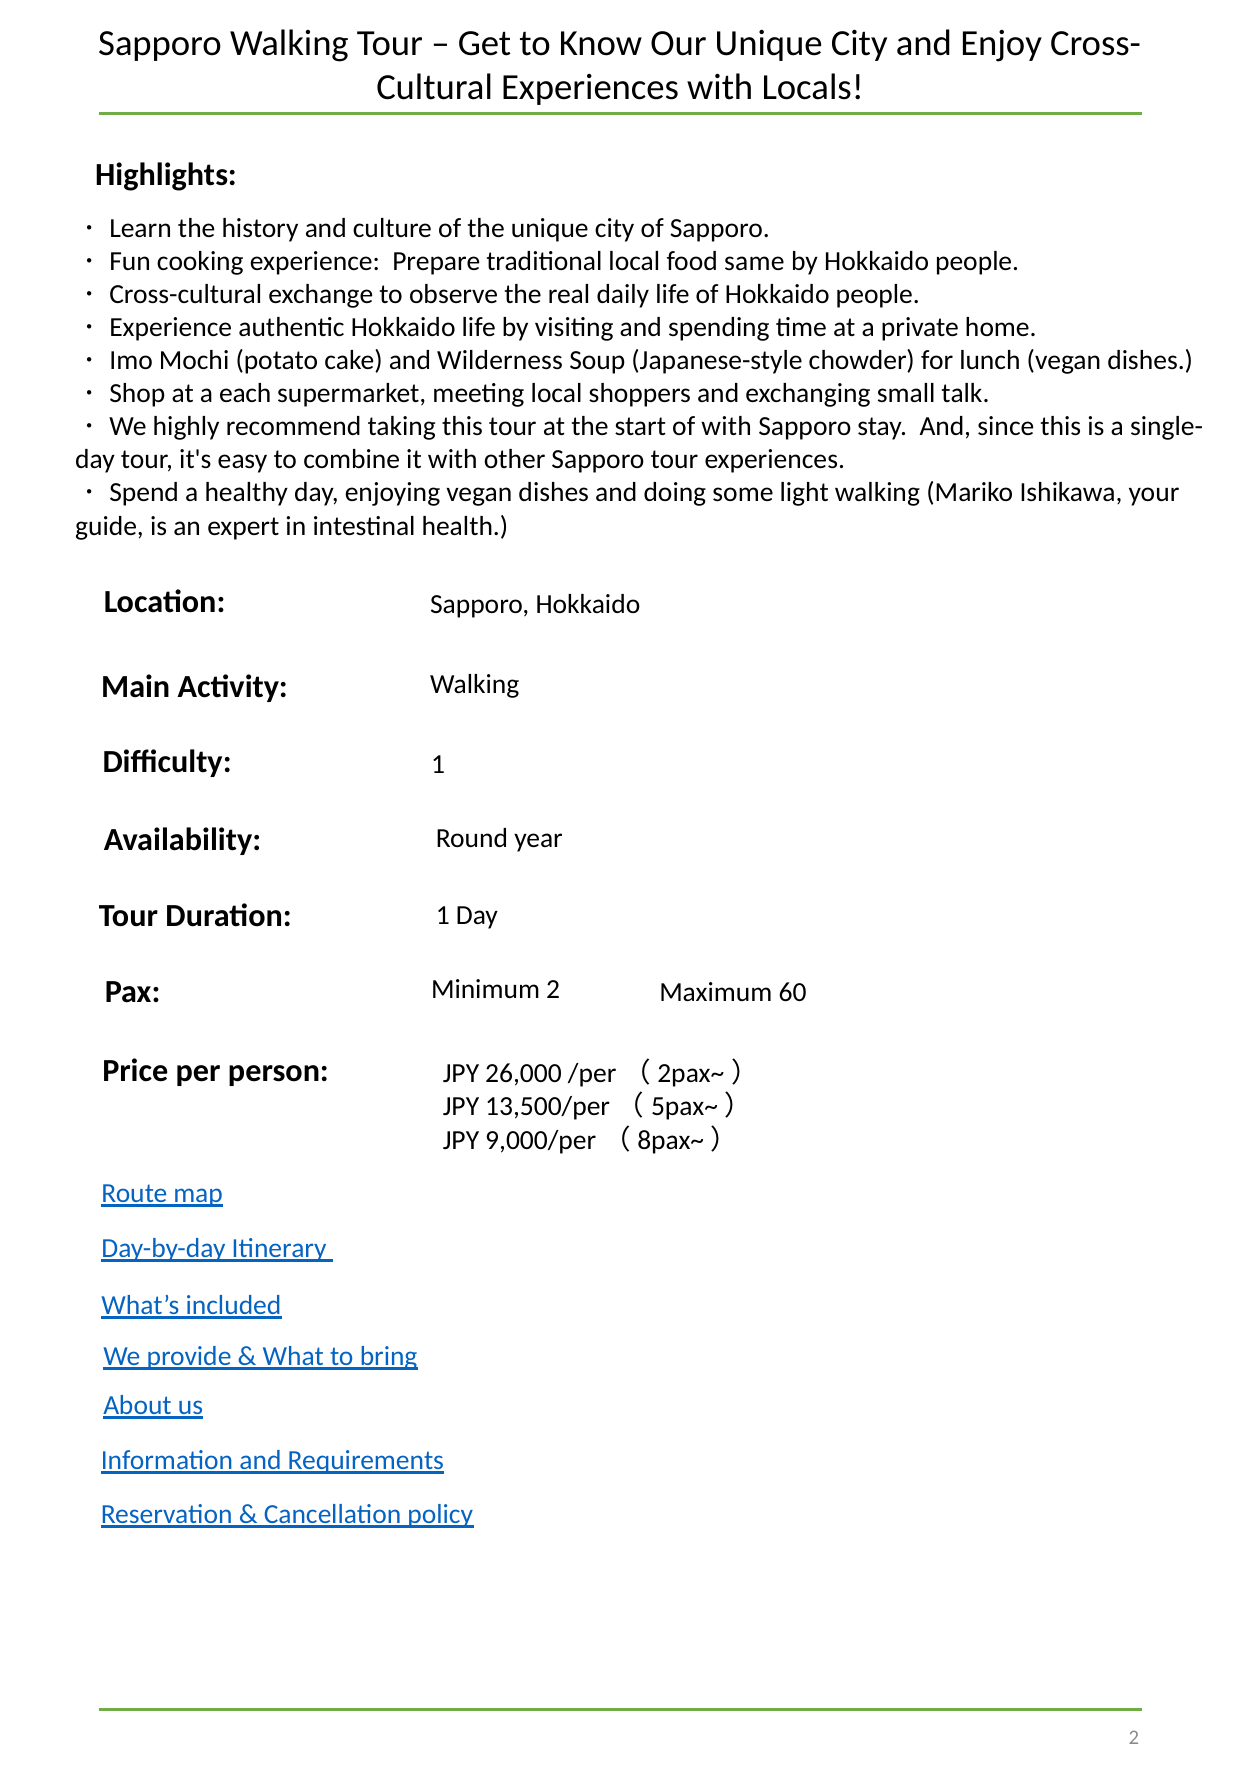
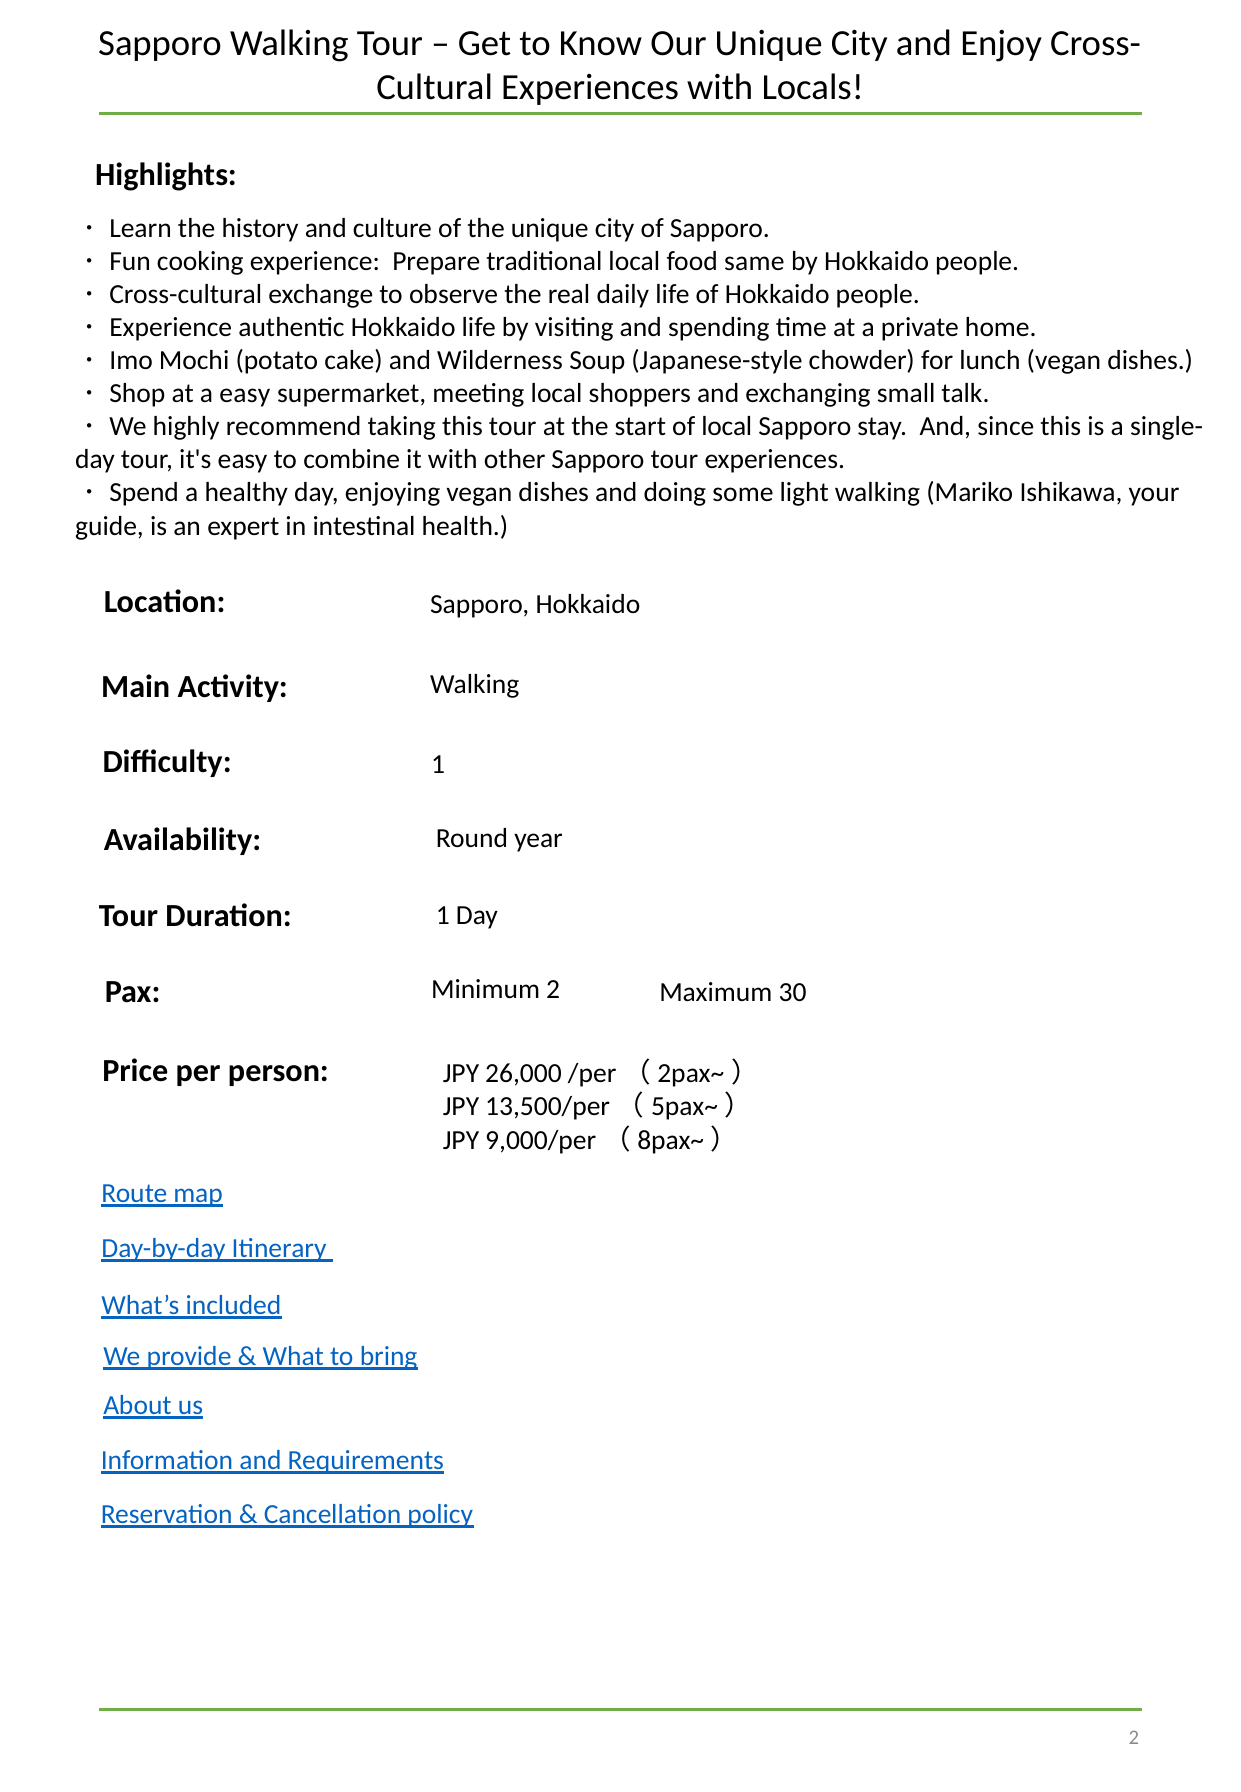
a each: each -> easy (245, 394)
of with: with -> local (727, 427)
60: 60 -> 30 (793, 992)
